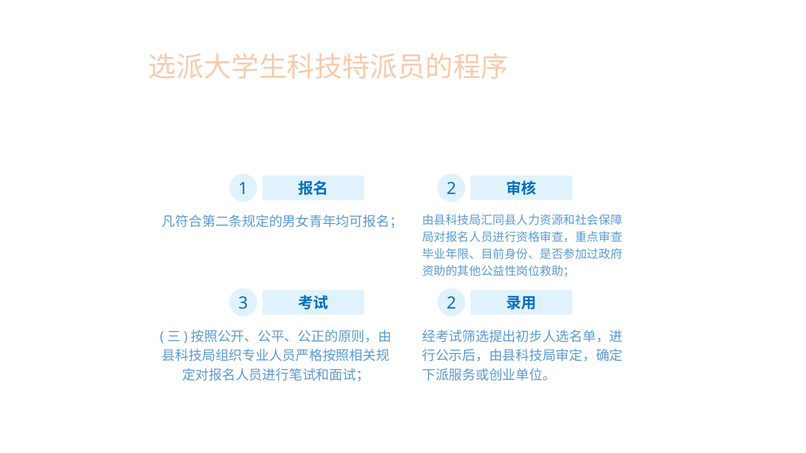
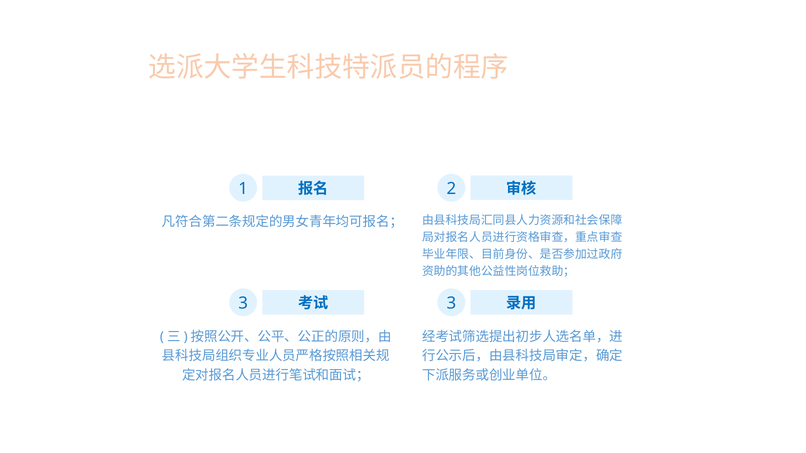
3 2: 2 -> 3 (451, 304)
